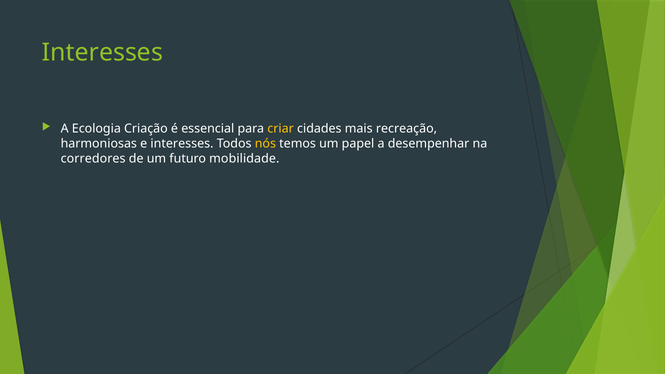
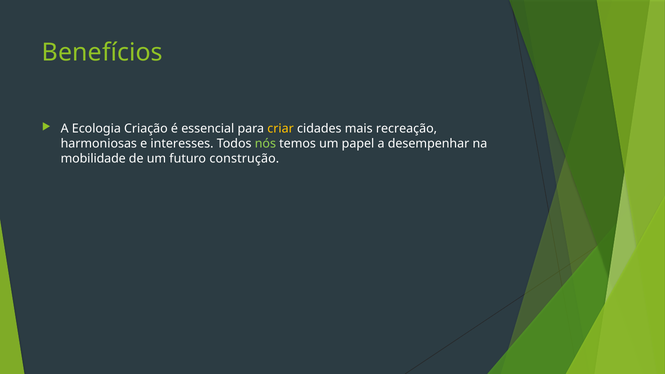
Interesses: Interesses -> Benefícios (102, 52)
nós colour: yellow -> light green (265, 144)
corredores: corredores -> mobilidade (93, 159)
mobilidade: mobilidade -> construção (244, 159)
